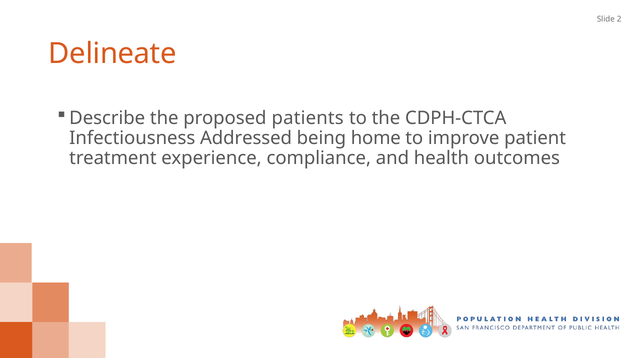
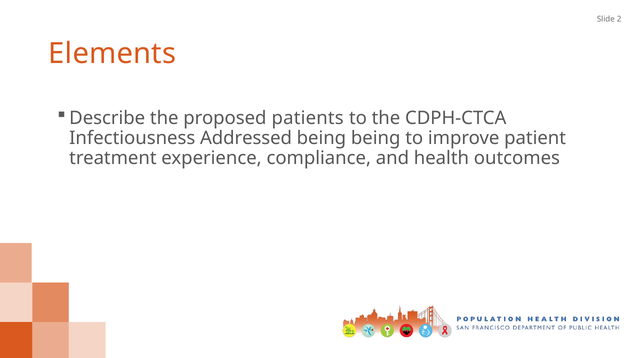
Delineate: Delineate -> Elements (112, 53)
being home: home -> being (376, 138)
